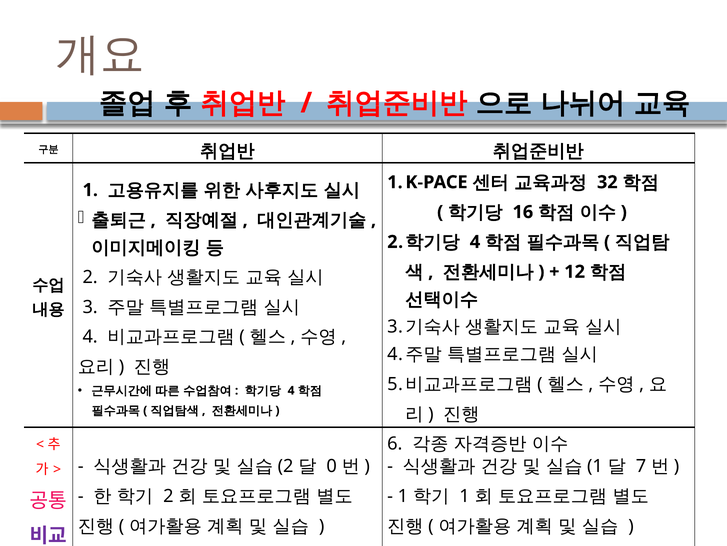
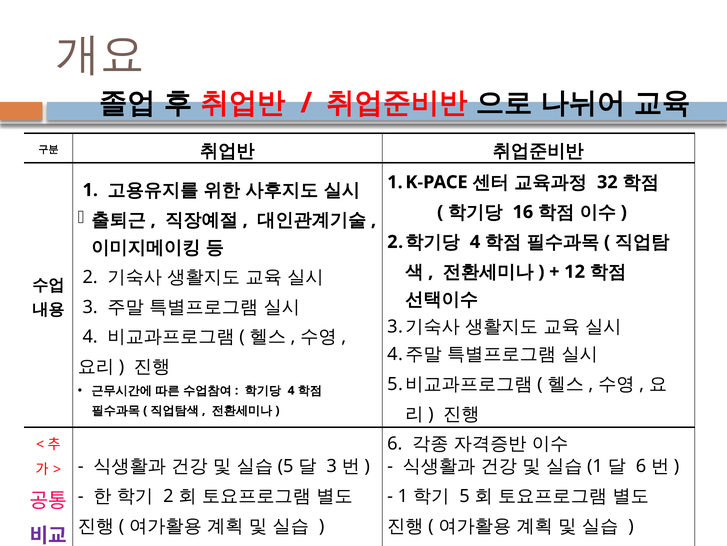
2: 2 -> 5 (286, 466)
0: 0 -> 3 (332, 466)
7: 7 -> 6 (641, 466)
1: 1 -> 5 (465, 496)
